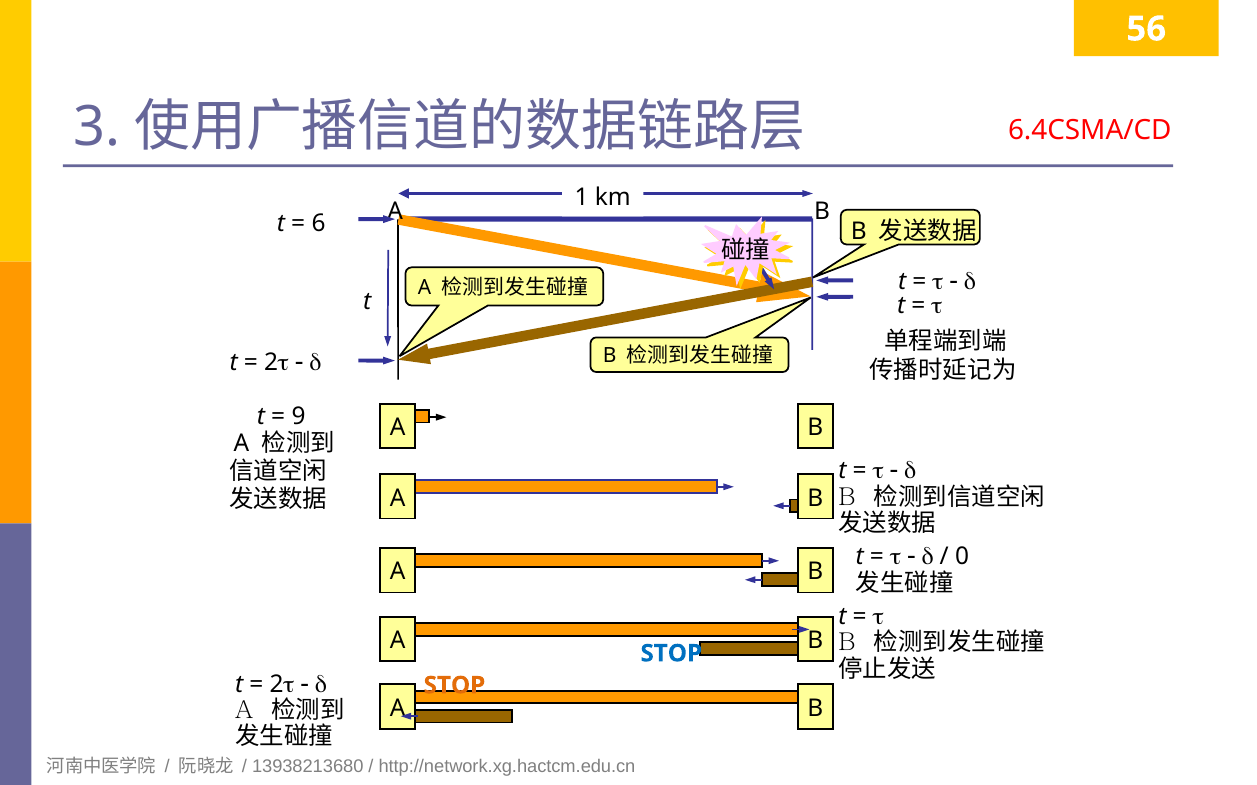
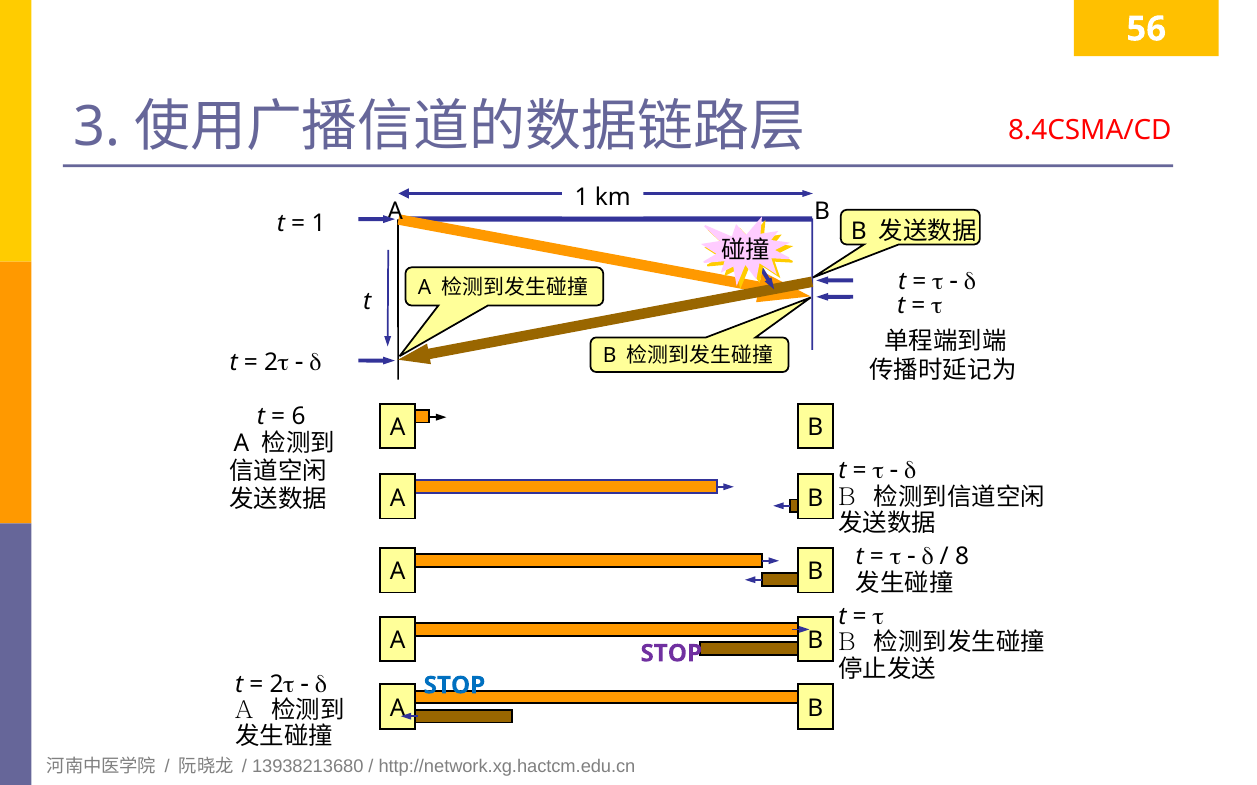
6.4CSMA/CD: 6.4CSMA/CD -> 8.4CSMA/CD (1090, 130)
6: 6 -> 1 (319, 224)
9: 9 -> 6 (299, 416)
0: 0 -> 8 (962, 557)
STOP colour: blue -> purple (671, 654)
STOP colour: orange -> blue (454, 686)
